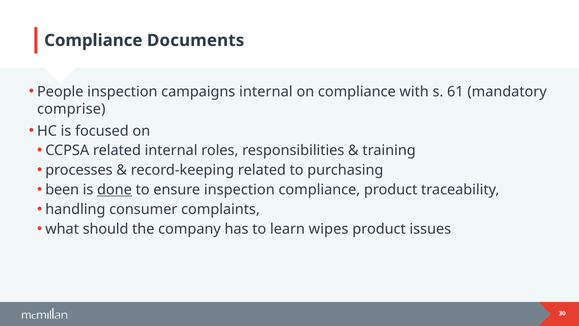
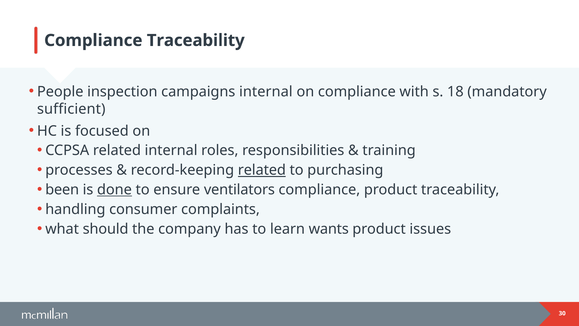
Compliance Documents: Documents -> Traceability (196, 40)
61: 61 -> 18 (455, 91)
comprise: comprise -> sufficient (71, 109)
related underline: none -> present (262, 170)
ensure inspection: inspection -> ventilators (239, 190)
wipes: wipes -> wants (329, 229)
